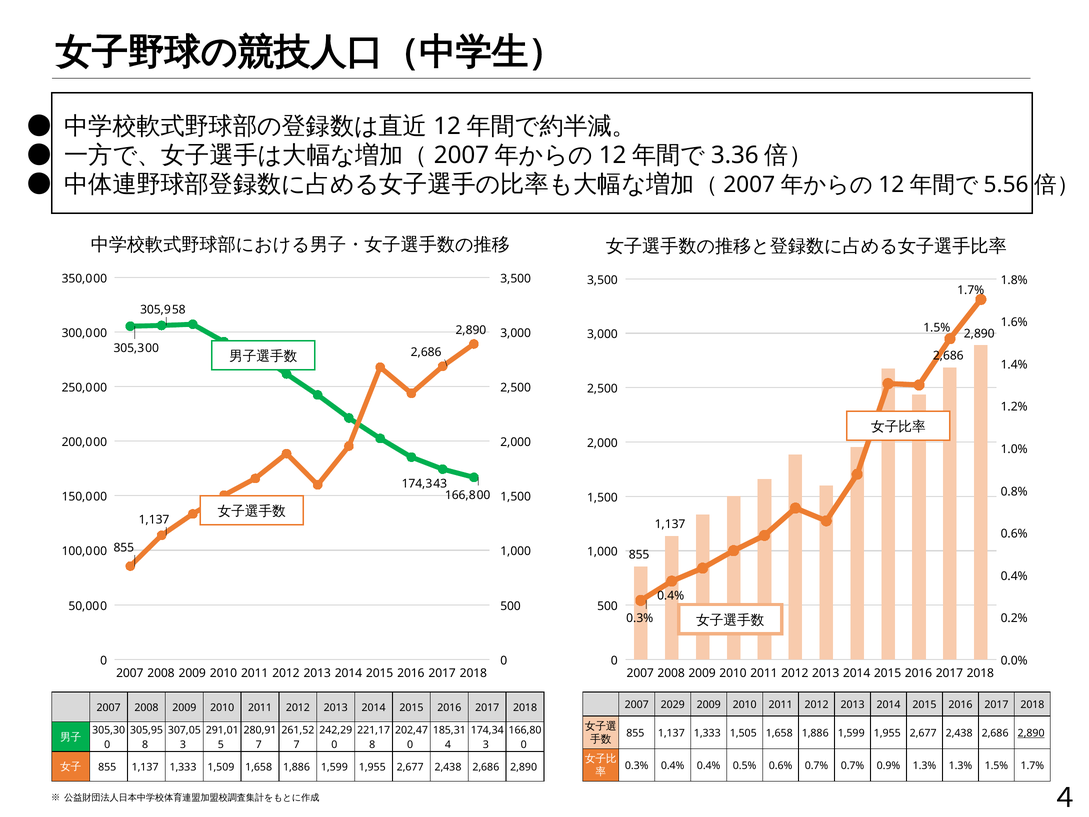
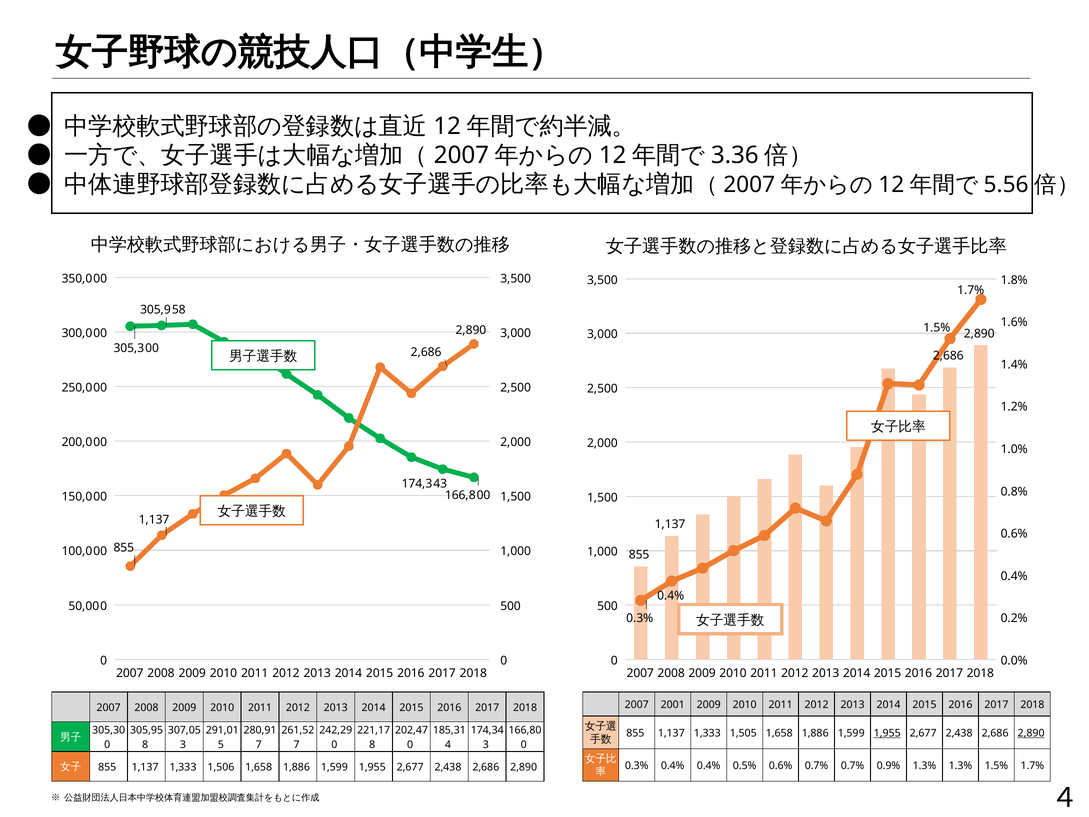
2029: 2029 -> 2001 (673, 705)
1,955 underline: none -> present (887, 733)
1,509: 1,509 -> 1,506 (221, 767)
